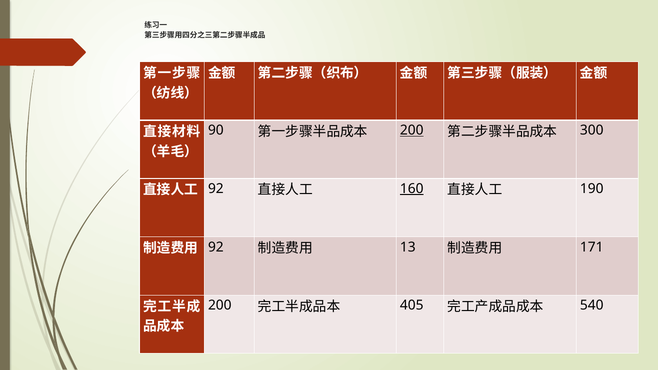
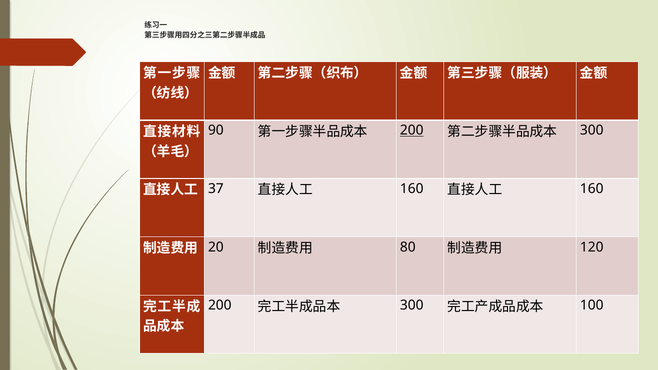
92: 92 -> 37 (216, 189)
160 underline: present -> none (412, 189)
190: 190 -> 160 (592, 189)
92: 92 -> 20 (216, 247)
13: 13 -> 80 (408, 247)
171: 171 -> 120 (592, 247)
405: 405 -> 300 (412, 305)
540: 540 -> 100 (592, 305)
